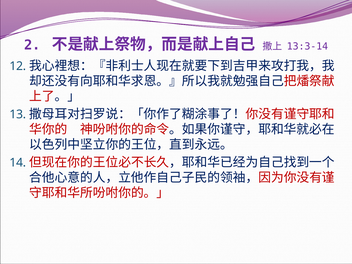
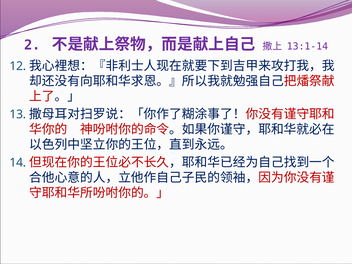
13:3-14: 13:3-14 -> 13:1-14 (307, 46)
